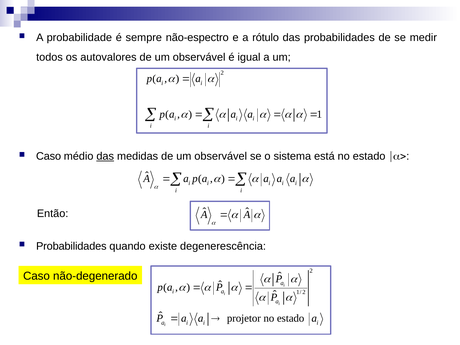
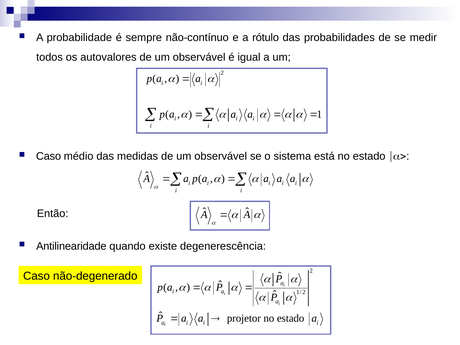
não-espectro: não-espectro -> não-contínuo (197, 38)
das underline: present -> none (105, 156)
Probabilidades: Probabilidades -> Antilinearidade (71, 246)
